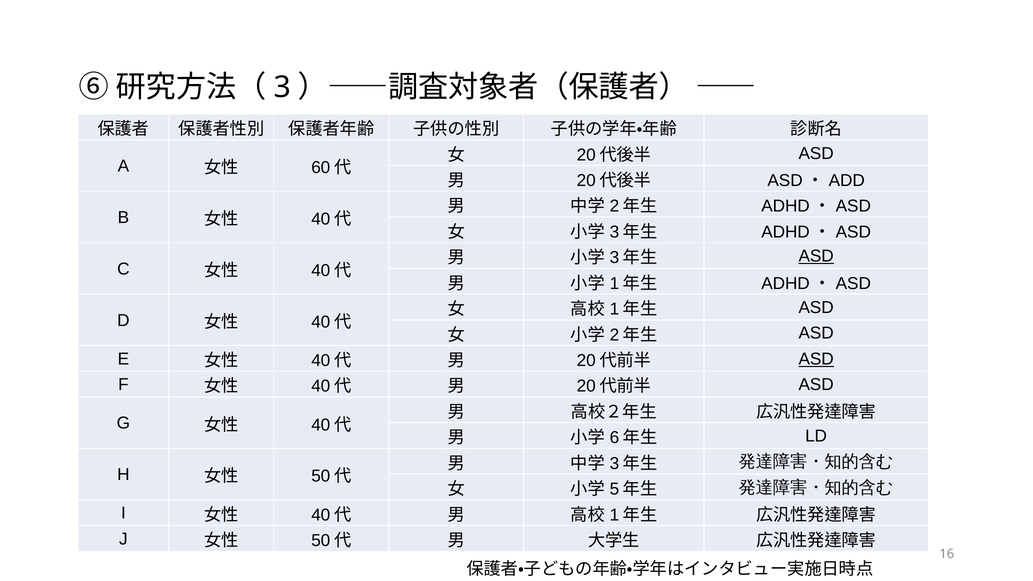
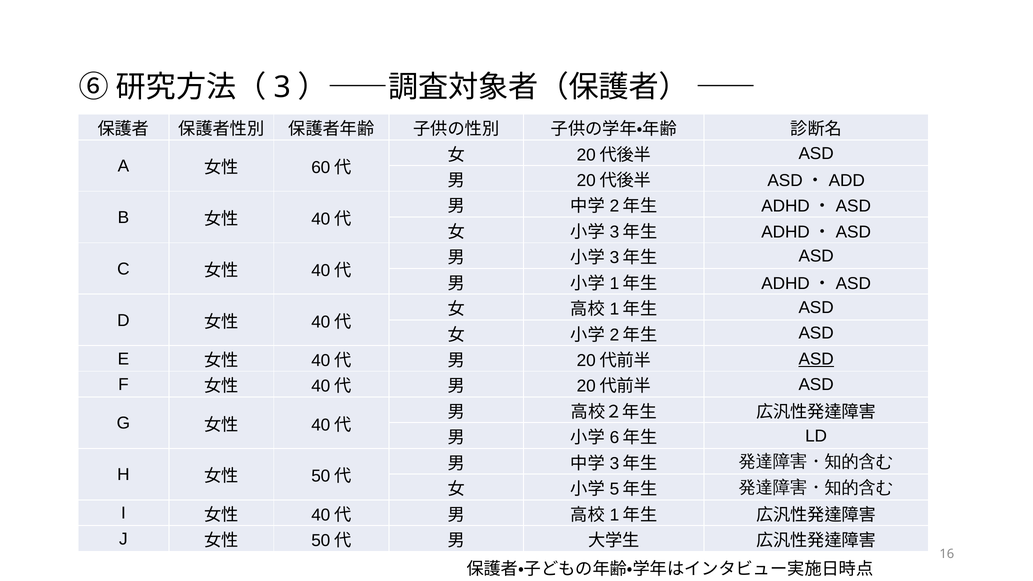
ASD underline: present -> none (816, 256)
